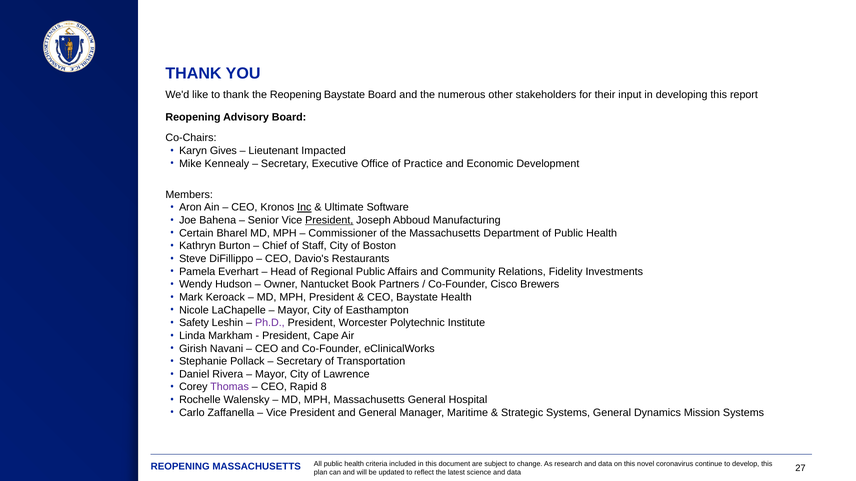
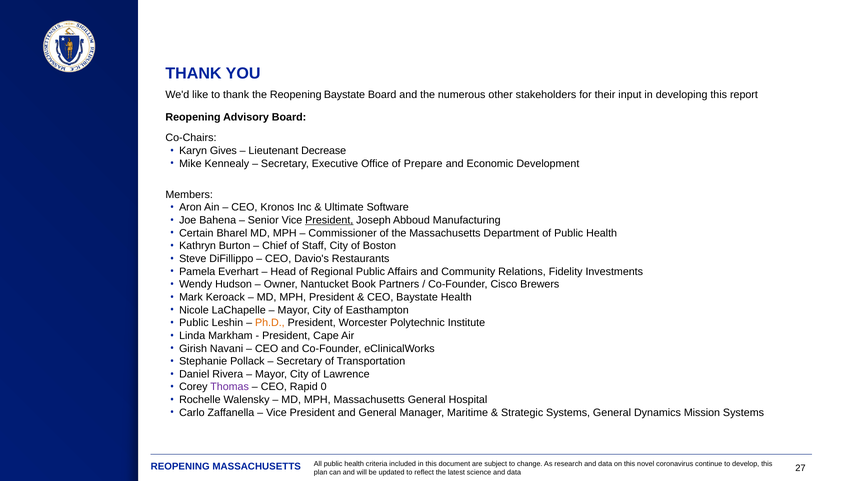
Impacted: Impacted -> Decrease (324, 151)
Practice: Practice -> Prepare (423, 164)
Inc underline: present -> none (304, 208)
Safety: Safety -> Public (194, 323)
Ph.D colour: purple -> orange (270, 323)
8: 8 -> 0 (324, 387)
